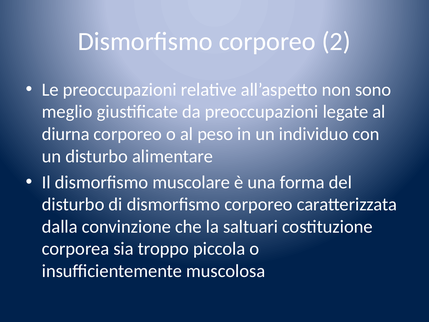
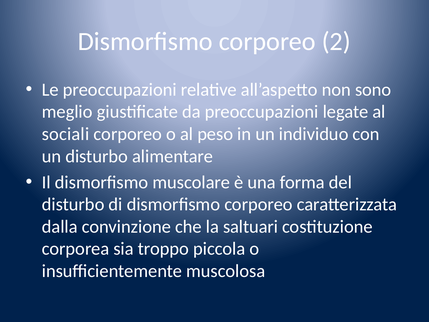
diurna: diurna -> sociali (66, 134)
